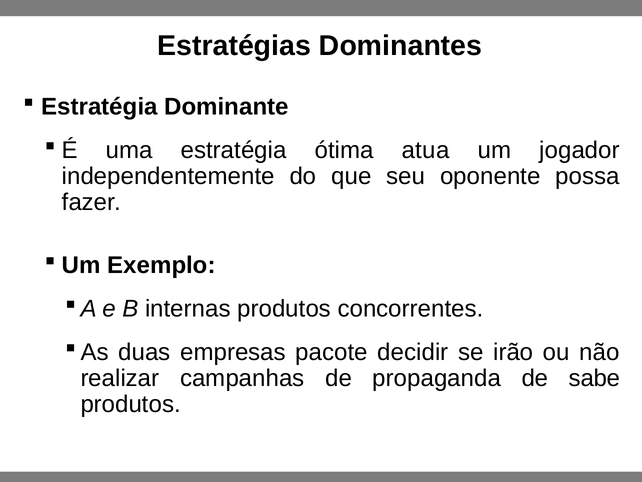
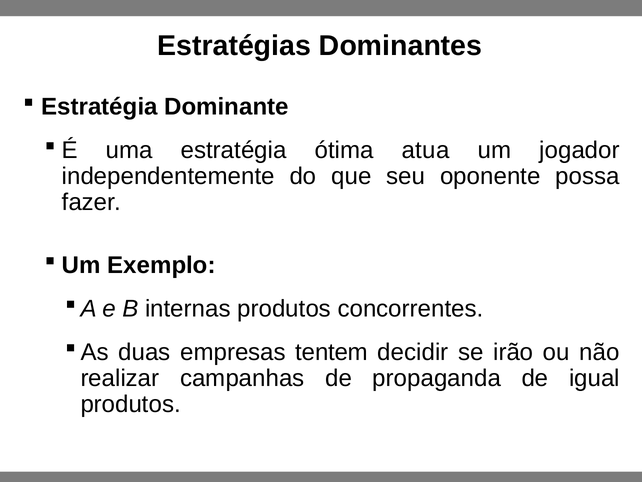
pacote: pacote -> tentem (332, 352)
sabe: sabe -> igual (594, 378)
